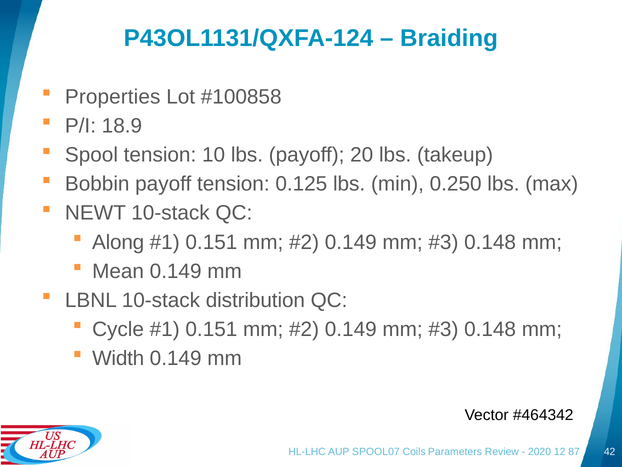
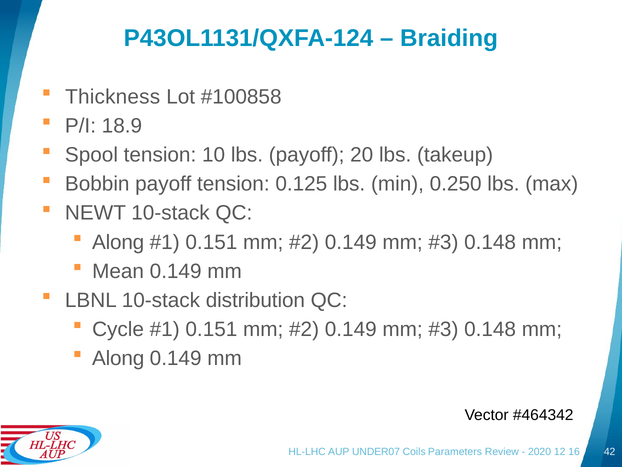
Properties: Properties -> Thickness (113, 97)
Width: Width -> Along (118, 358)
SPOOL07: SPOOL07 -> UNDER07 (376, 451)
87: 87 -> 16 (574, 451)
